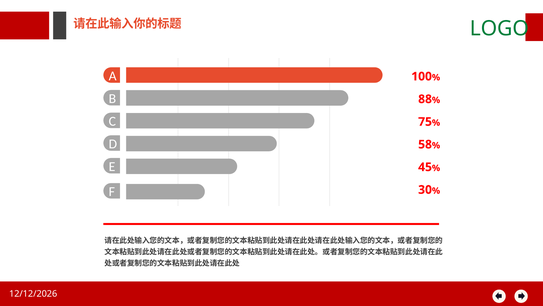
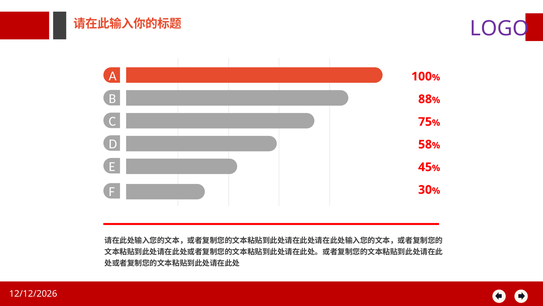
LOGO colour: green -> purple (499, 28)
